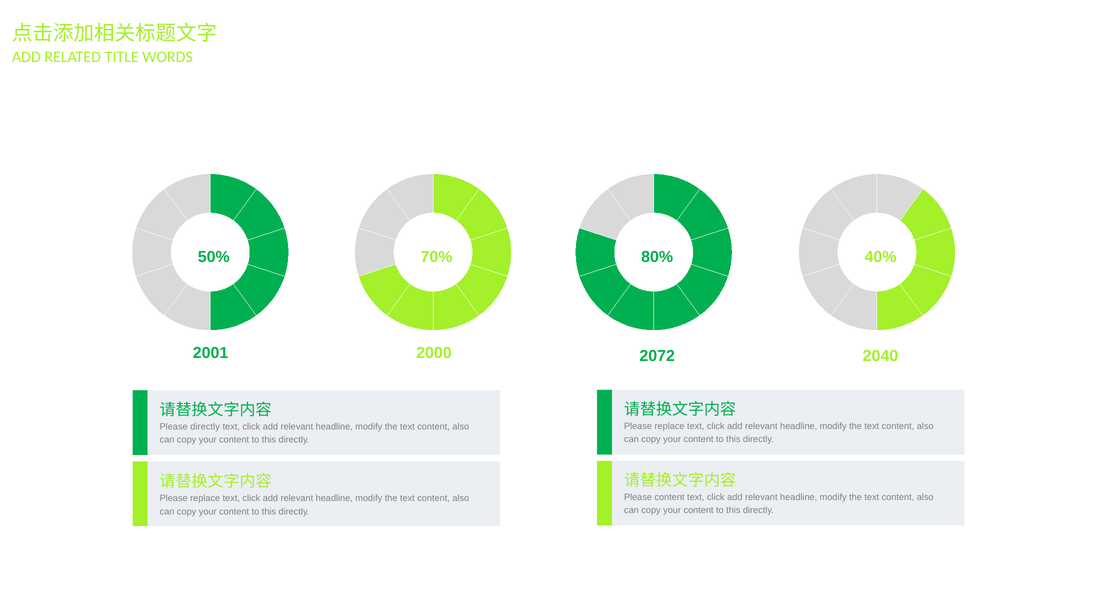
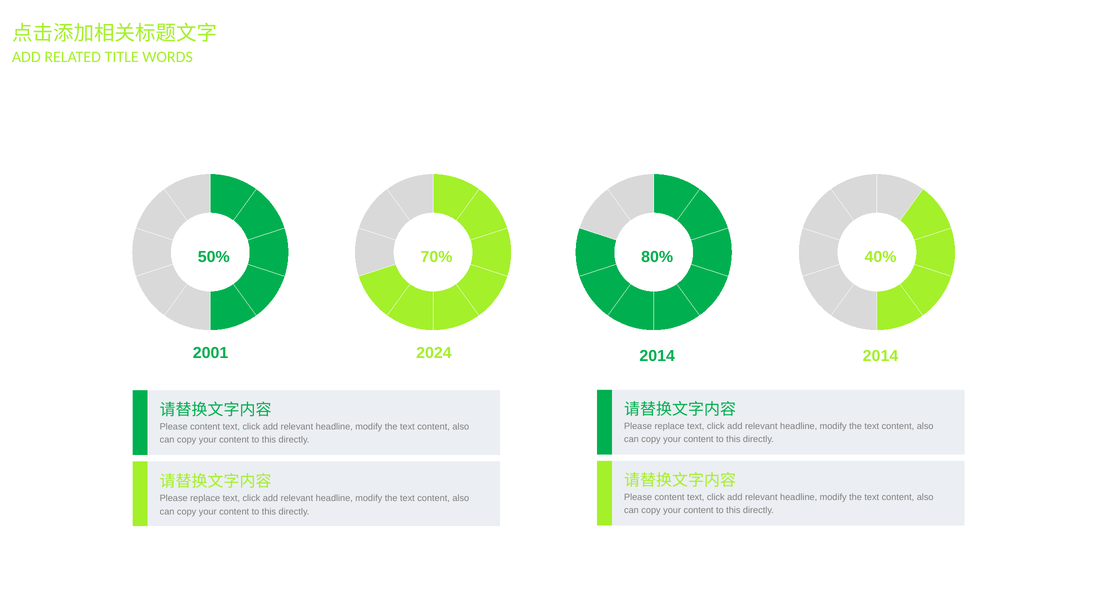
2000: 2000 -> 2024 (434, 353)
2072: 2072 -> 2014 (657, 356)
2040: 2040 -> 2014 (881, 356)
directly: directly -> content (205, 427)
